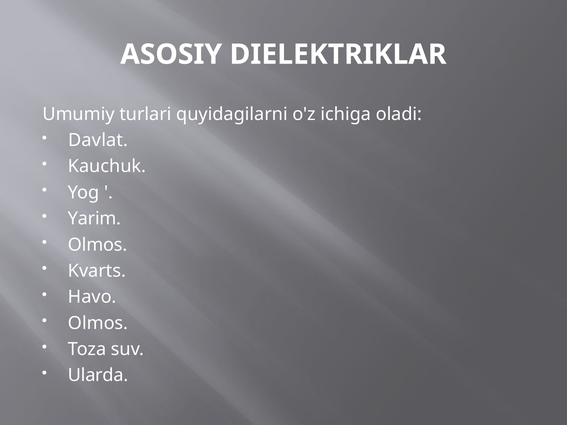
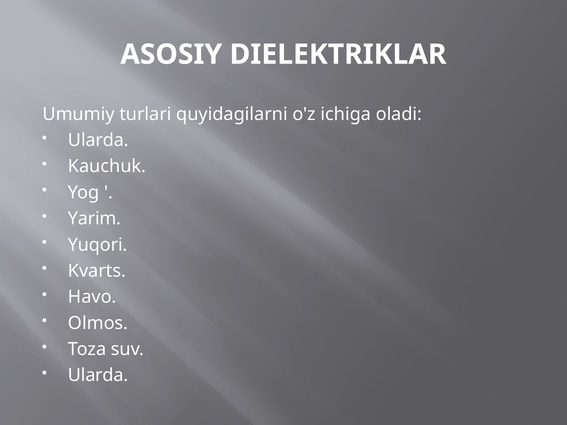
Davlat: Davlat -> Ularda (98, 140)
Olmos: Olmos -> Yuqori (98, 245)
